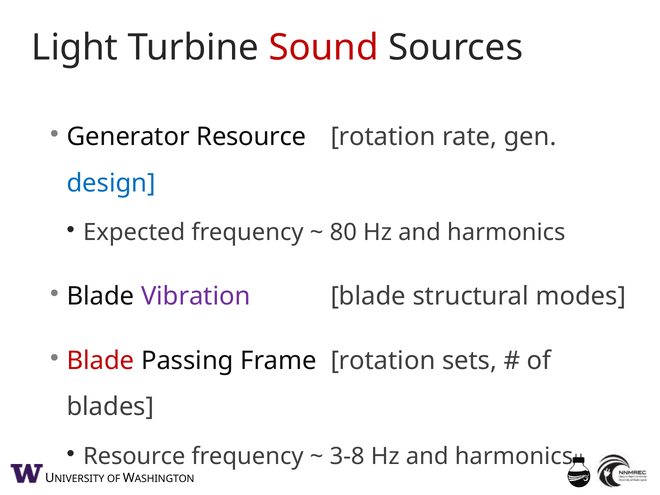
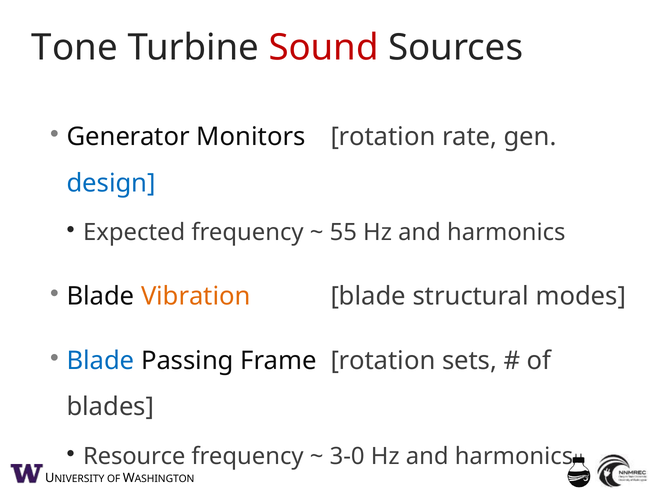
Light: Light -> Tone (75, 48)
Generator Resource: Resource -> Monitors (251, 137)
80: 80 -> 55 (343, 233)
Vibration colour: purple -> orange (196, 296)
Blade colour: red -> blue (101, 361)
3-8: 3-8 -> 3-0 (347, 456)
